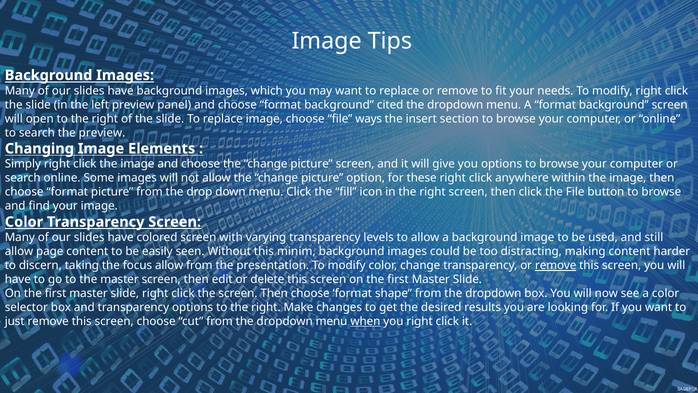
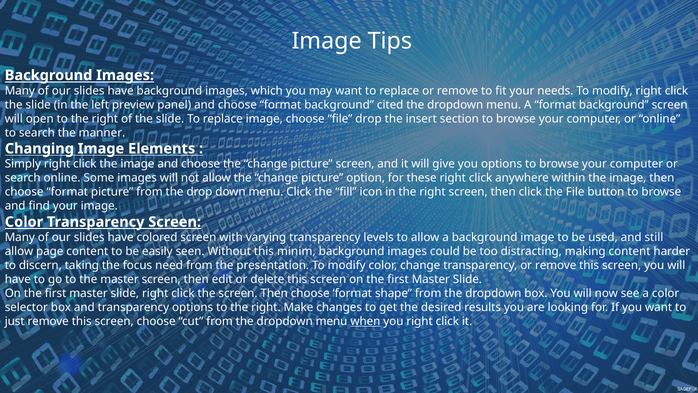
file ways: ways -> drop (369, 119)
the preview: preview -> manner (102, 133)
focus allow: allow -> need (169, 265)
remove underline: present -> none (556, 265)
